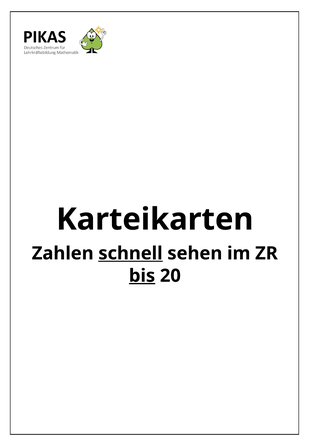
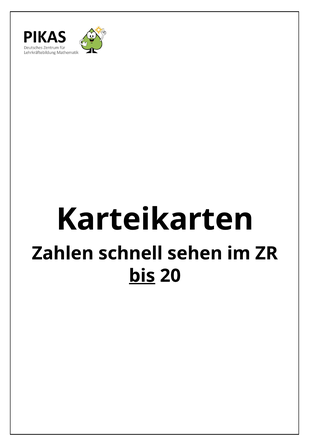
schnell underline: present -> none (131, 254)
